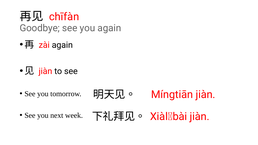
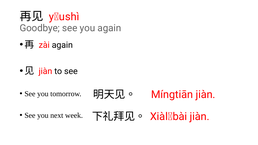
chīfàn: chīfàn -> yǒushì (64, 17)
